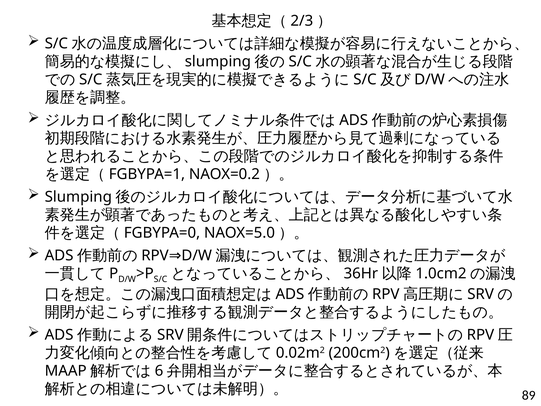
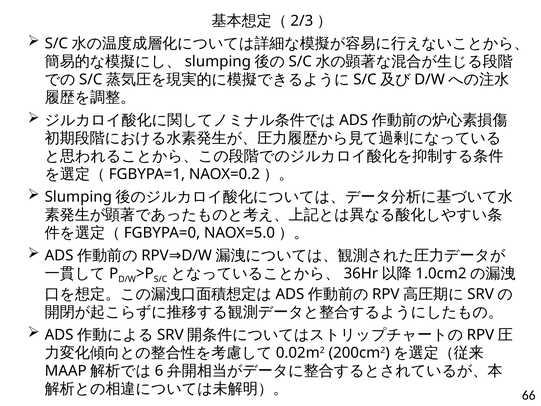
89: 89 -> 66 (529, 395)
